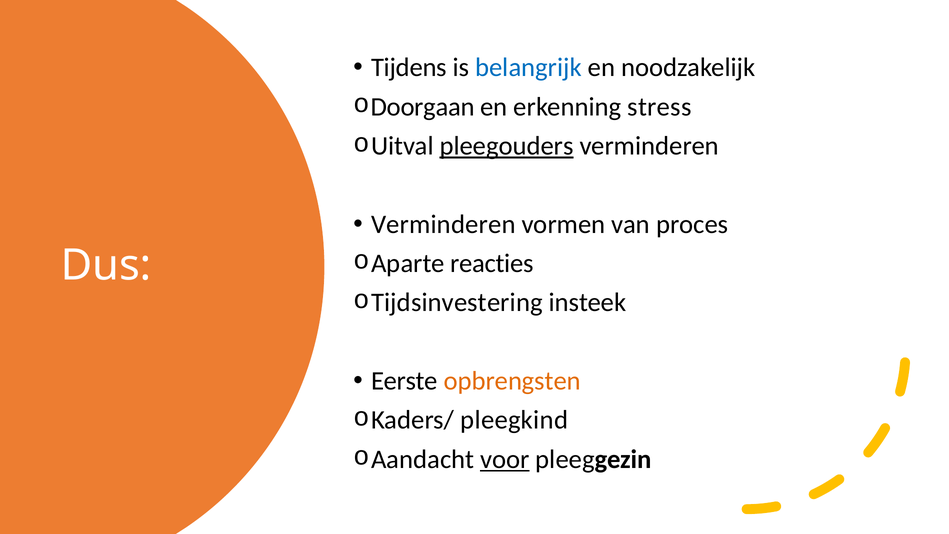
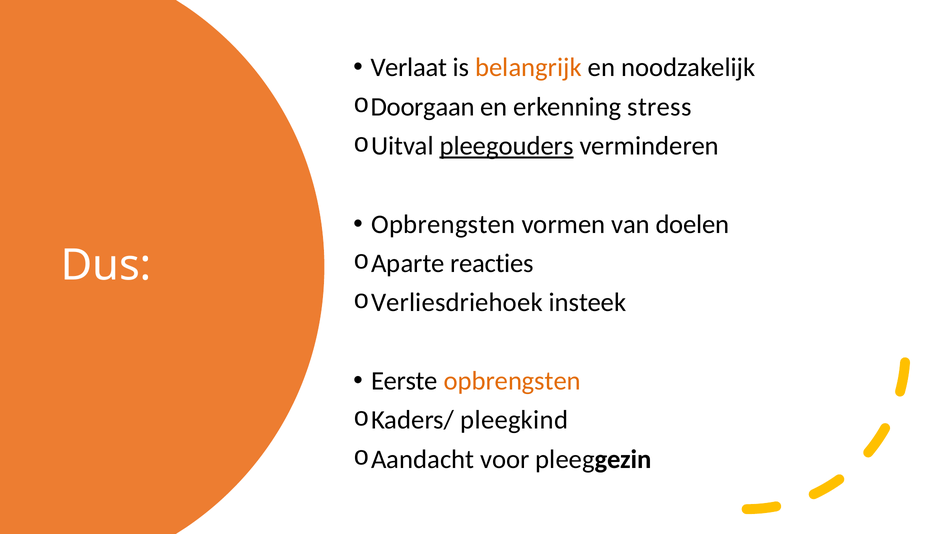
Tijdens: Tijdens -> Verlaat (409, 68)
belangrijk colour: blue -> orange (528, 68)
Verminderen: Verminderen -> Opbrengsten (443, 224)
proces: proces -> doelen (692, 224)
Tijdsinvestering: Tijdsinvestering -> Verliesdriehoek (457, 303)
voor underline: present -> none (505, 459)
